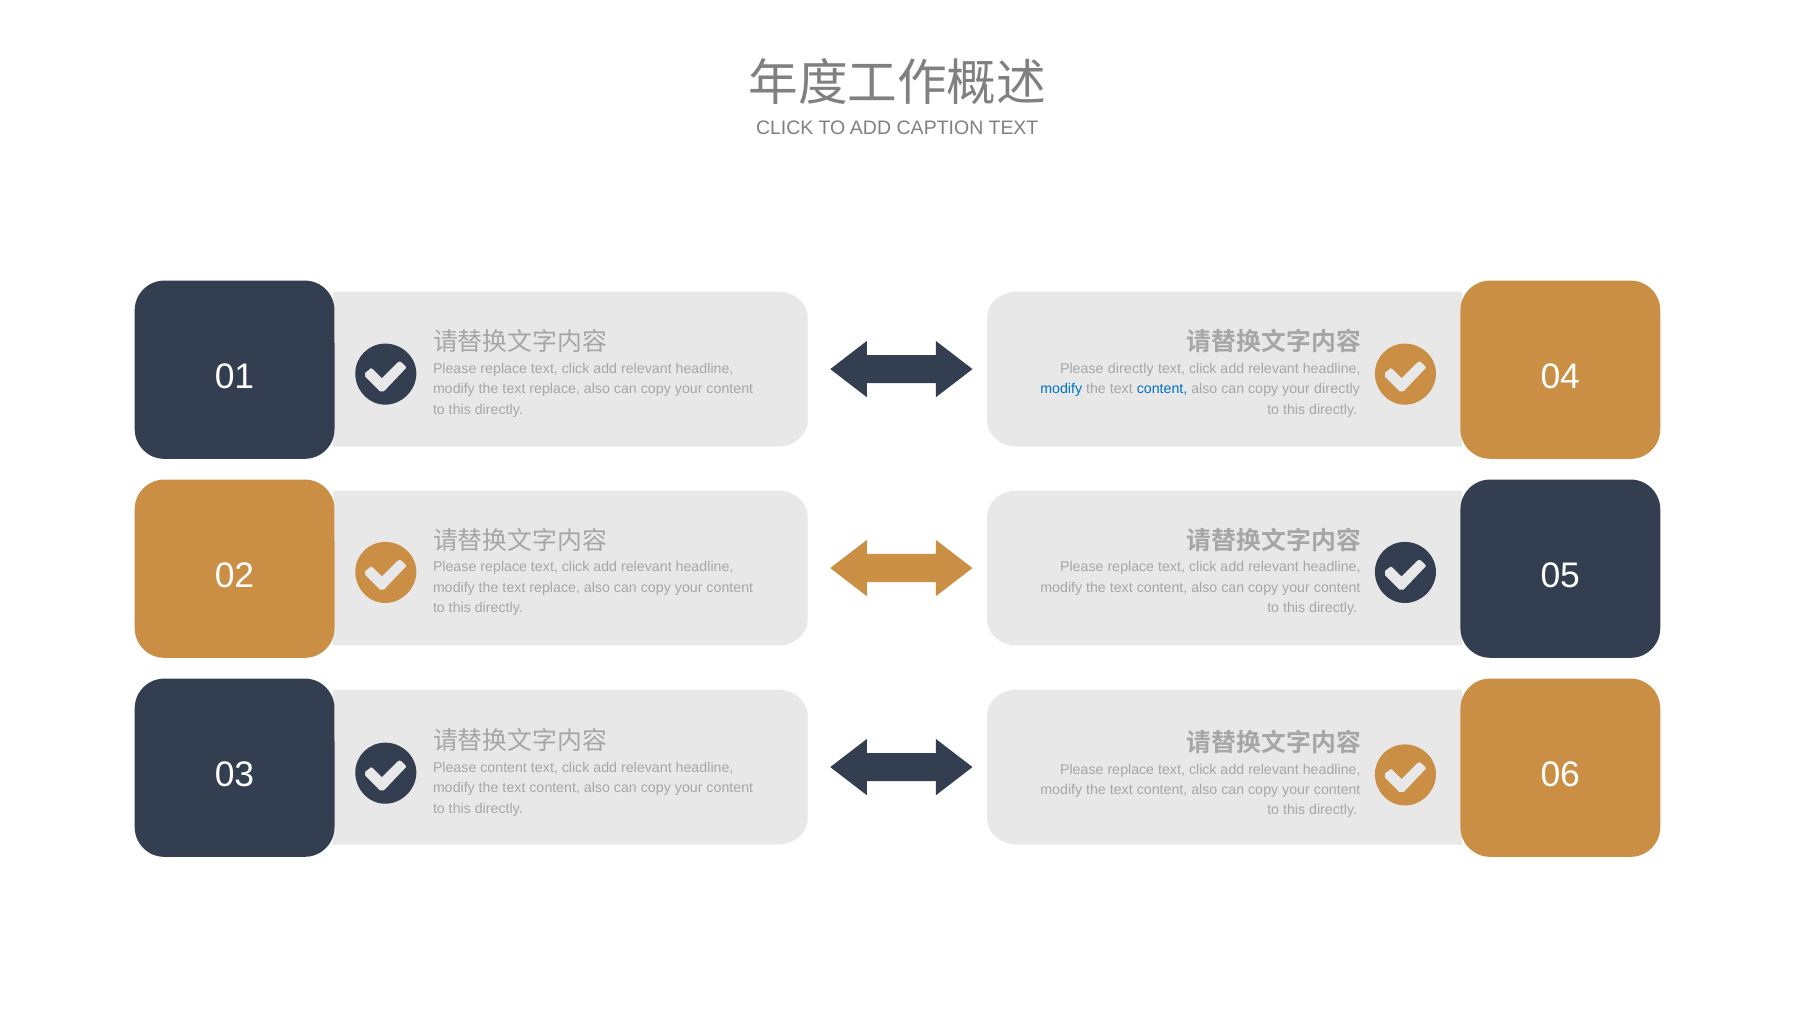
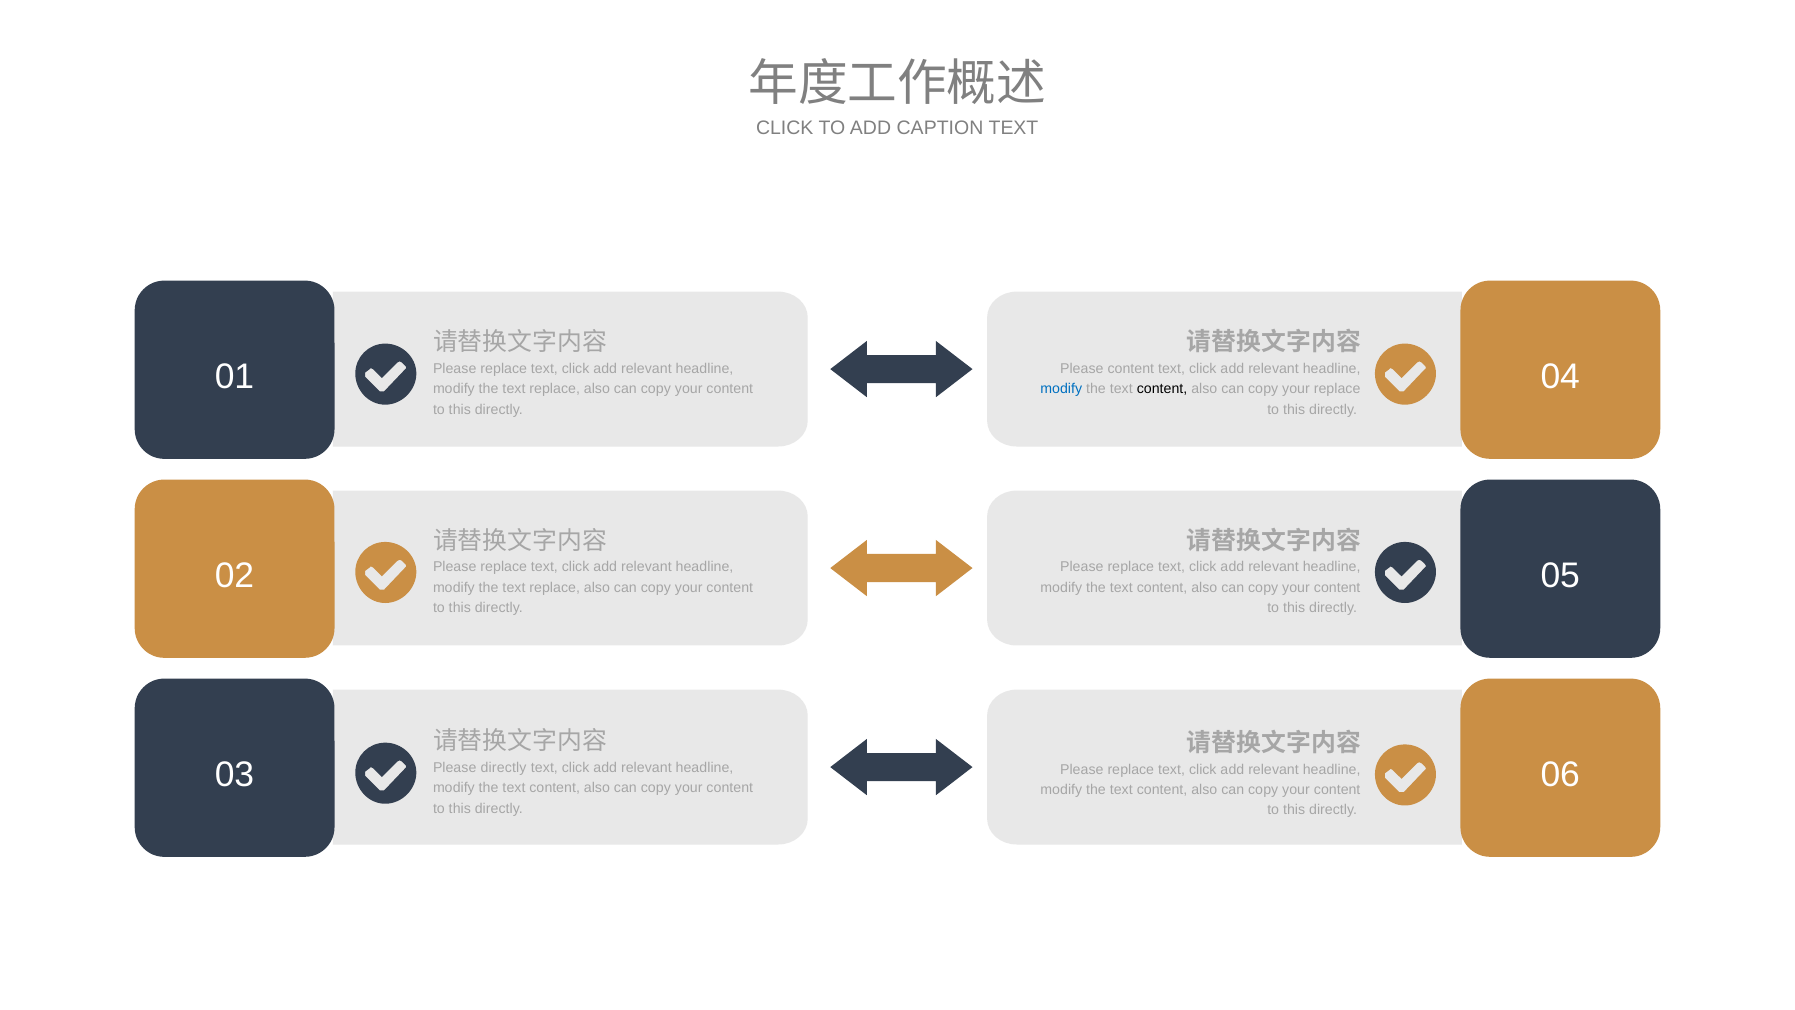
Please directly: directly -> content (1131, 369)
content colour: blue -> black (1162, 389)
your directly: directly -> replace (1337, 389)
Please content: content -> directly (504, 768)
